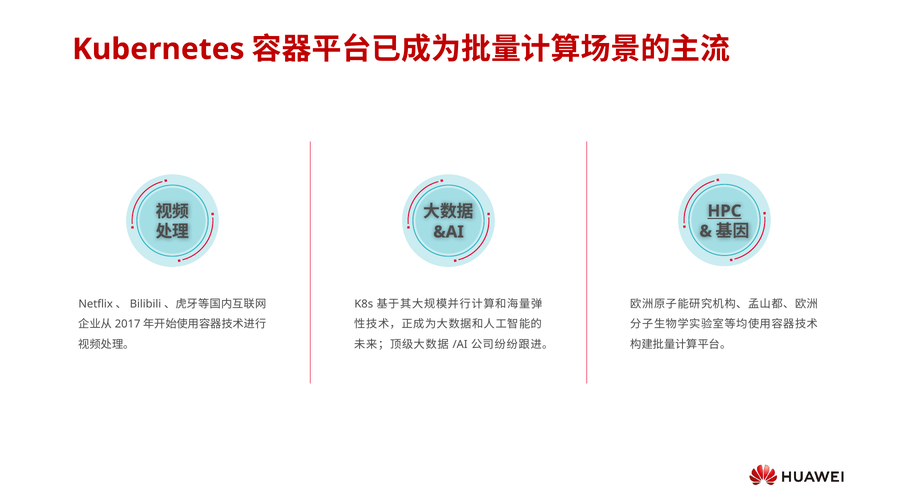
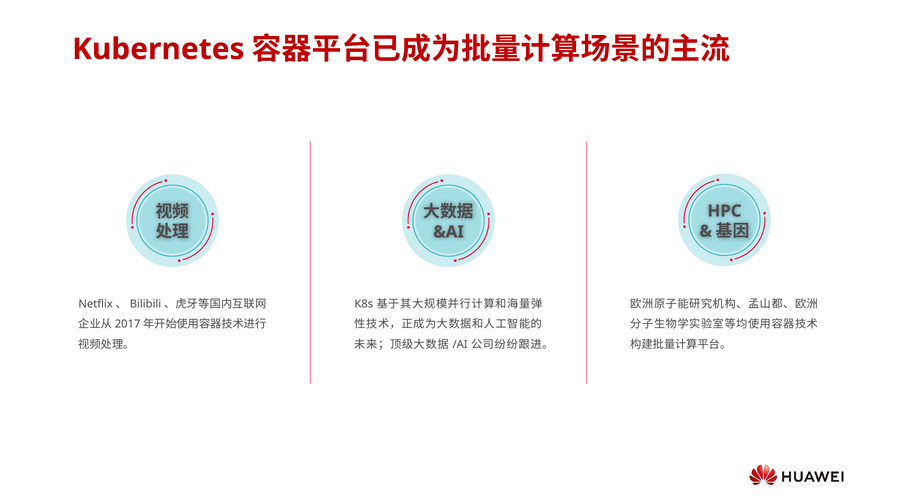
HPC underline: present -> none (724, 211)
